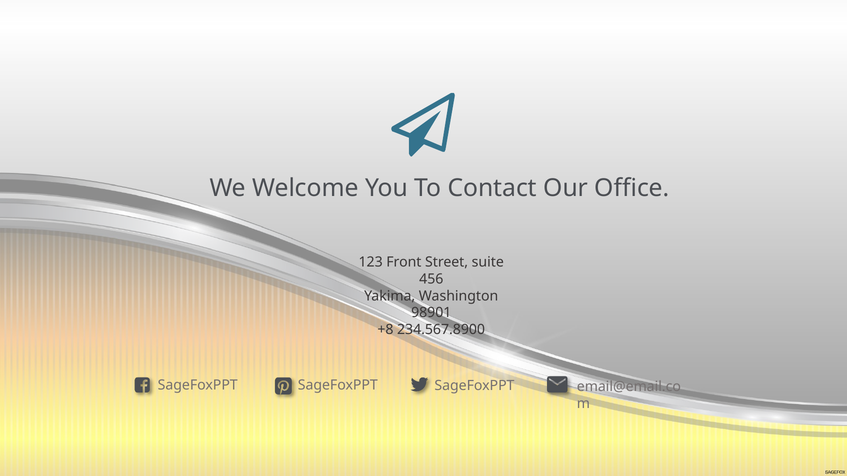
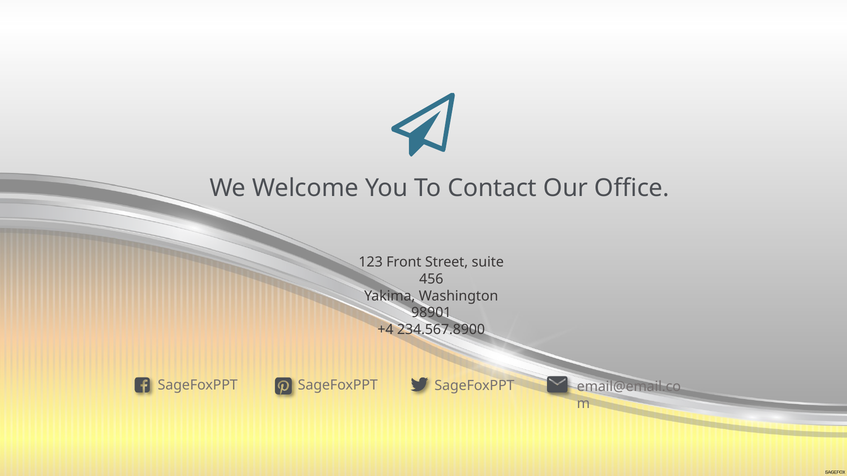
+8: +8 -> +4 (385, 330)
